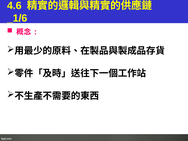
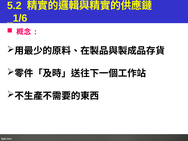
4.6: 4.6 -> 5.2 (14, 6)
